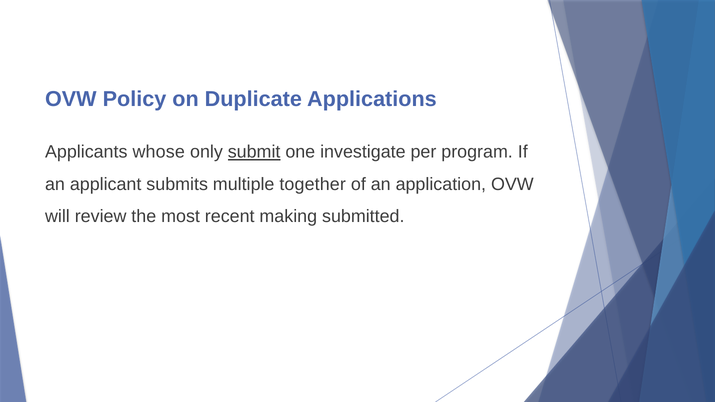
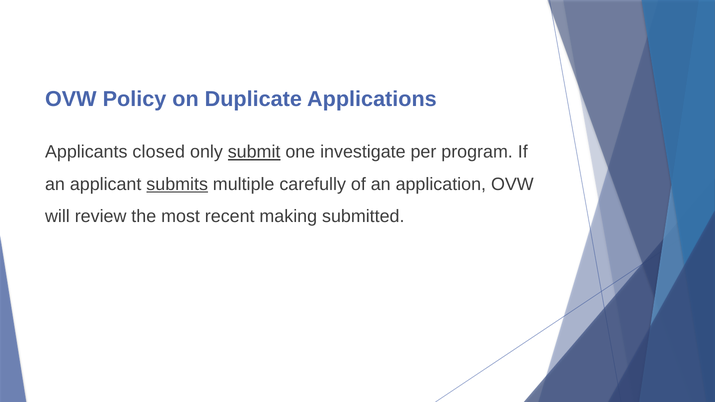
whose: whose -> closed (159, 152)
submits underline: none -> present (177, 184)
together: together -> carefully (313, 184)
